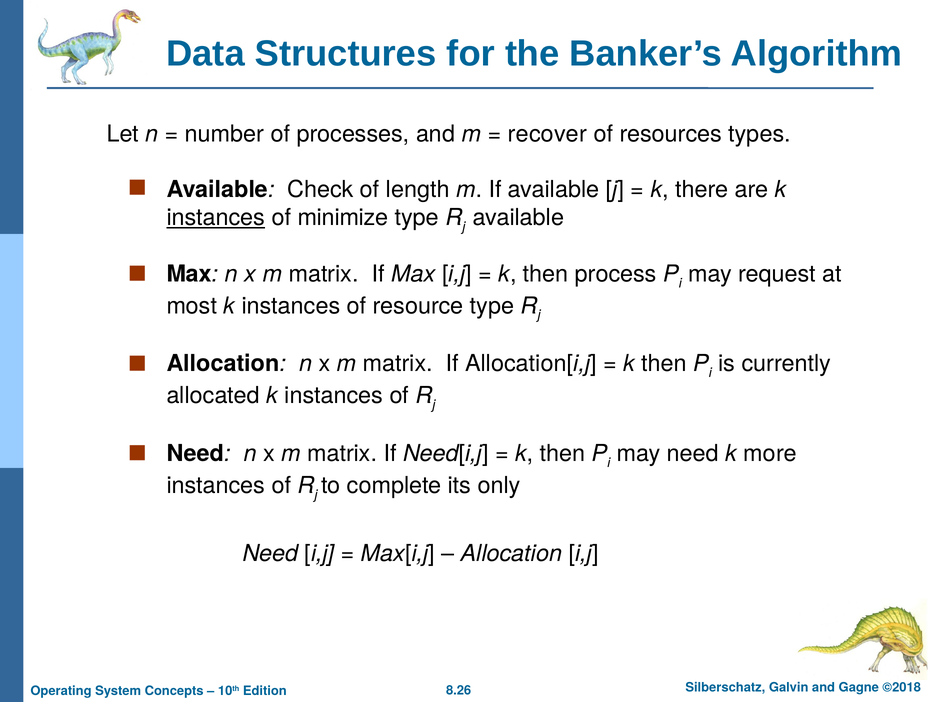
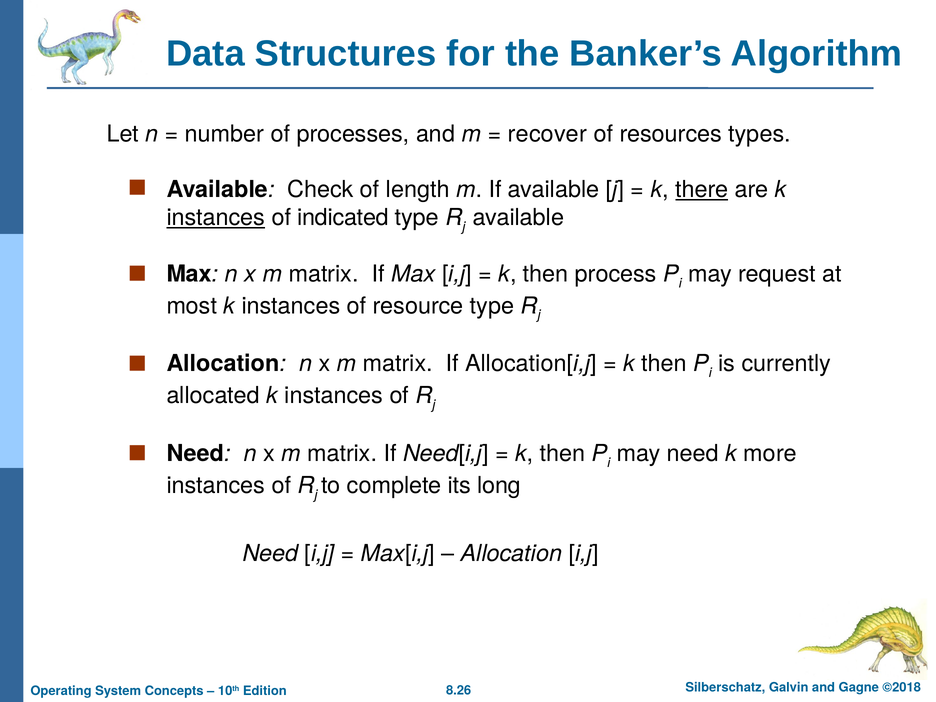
there underline: none -> present (702, 190)
minimize: minimize -> indicated (343, 218)
only: only -> long (499, 485)
